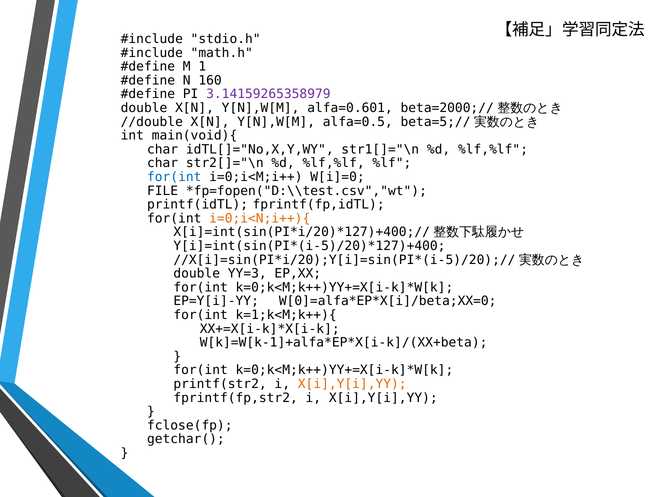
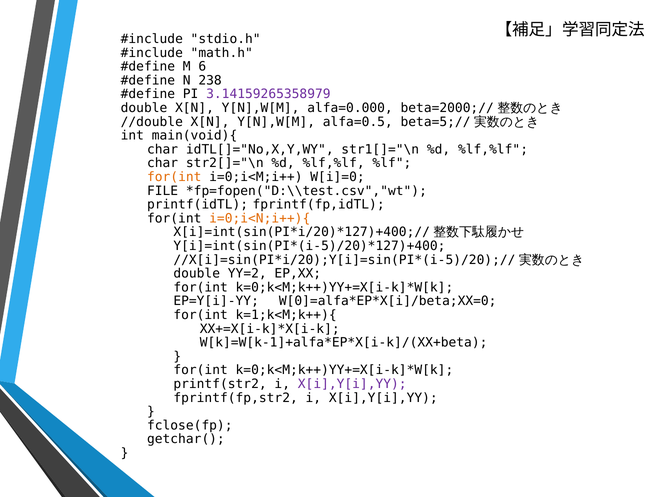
1: 1 -> 6 (202, 67)
160: 160 -> 238 (210, 80)
alfa=0.601: alfa=0.601 -> alfa=0.000 (350, 108)
for(int colour: blue -> orange (174, 177)
YY=3: YY=3 -> YY=2 (247, 274)
X[i],Y[i],YY colour: orange -> purple (352, 384)
